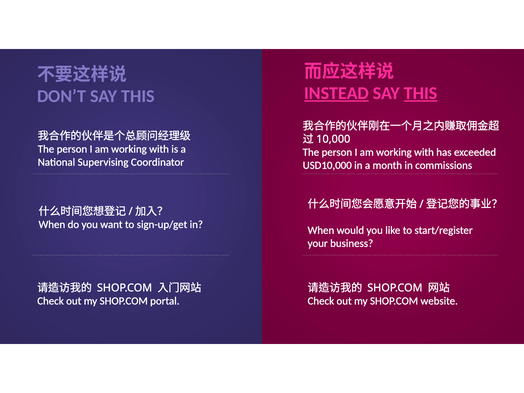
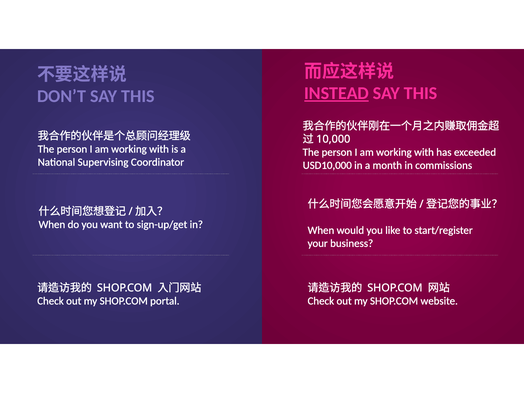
THIS underline: present -> none (421, 93)
